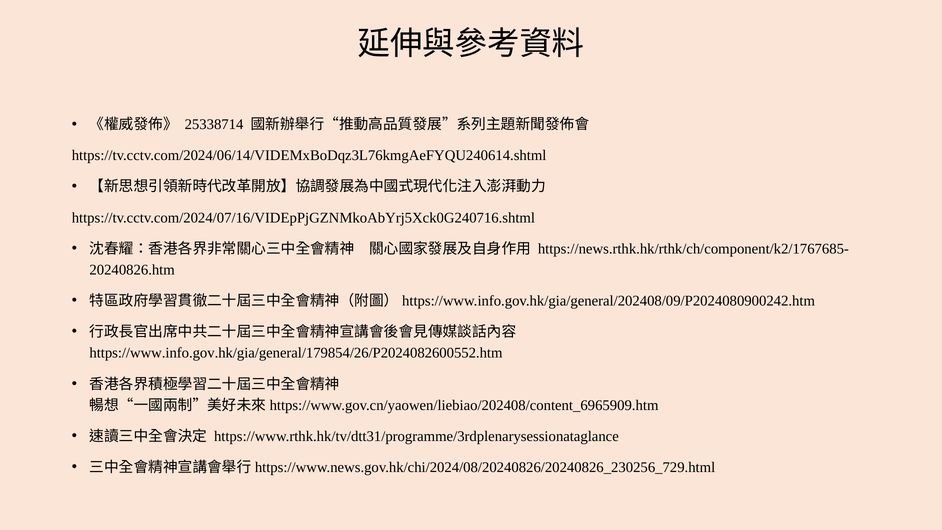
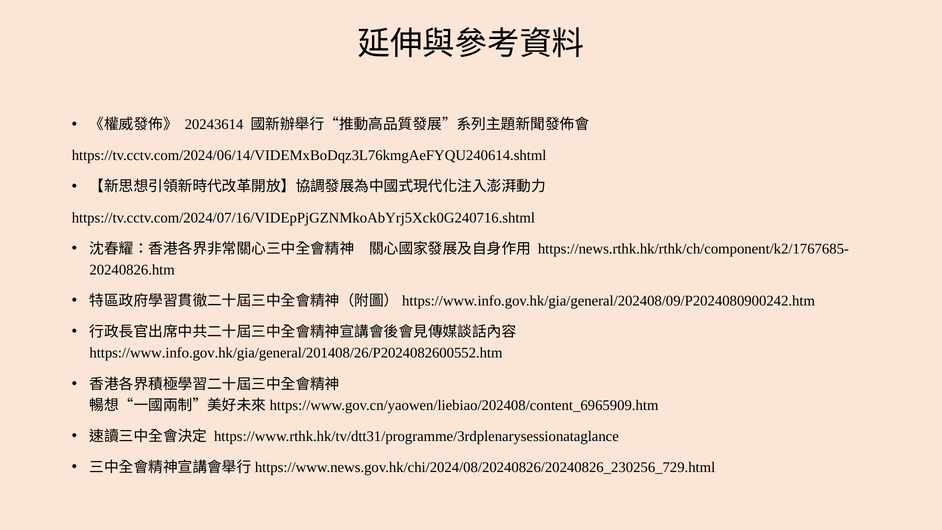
25338714: 25338714 -> 20243614 (214, 125)
https://www.info.gov.hk/gia/general/179854/26/P2024082600552.htm: https://www.info.gov.hk/gia/general/179854/26/P2024082600552.htm -> https://www.info.gov.hk/gia/general/201408/26/P2024082600552.htm (296, 353)
